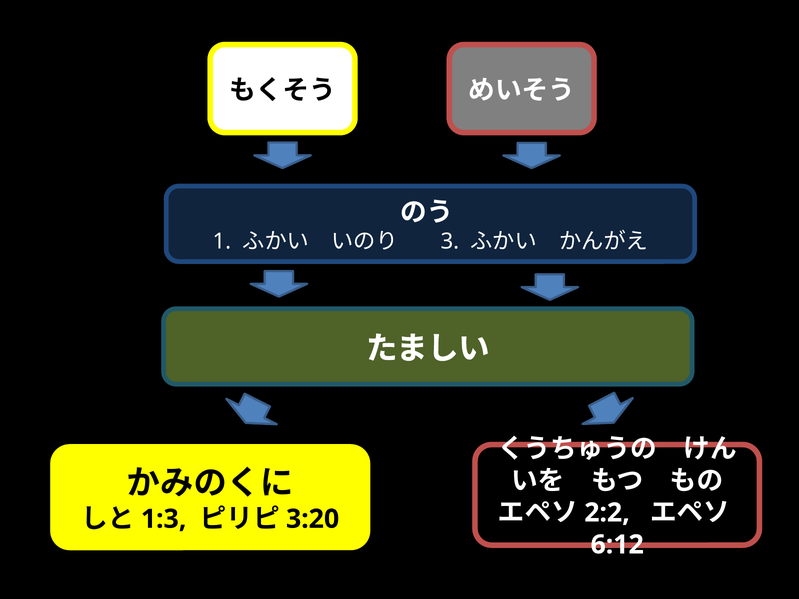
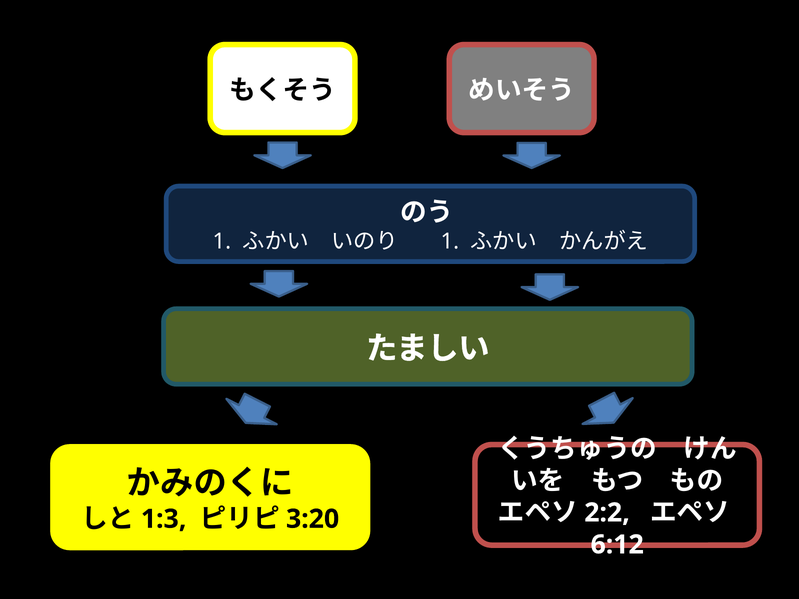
3: 3 -> 1 (450, 241)
